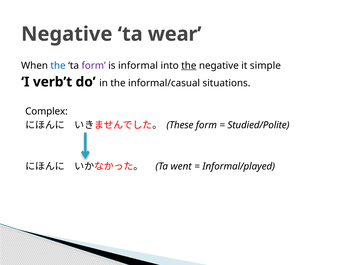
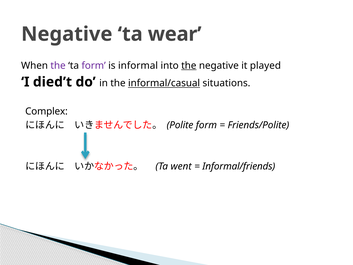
the colour: blue -> purple (58, 65)
simple: simple -> played (265, 65)
verb’t: verb’t -> died’t (52, 82)
informal/casual underline: none -> present (164, 83)
These: These -> Polite (180, 125)
Studied/Polite: Studied/Polite -> Friends/Polite (258, 125)
Informal/played: Informal/played -> Informal/friends (239, 166)
